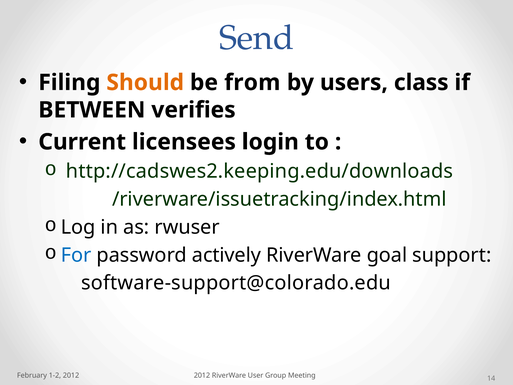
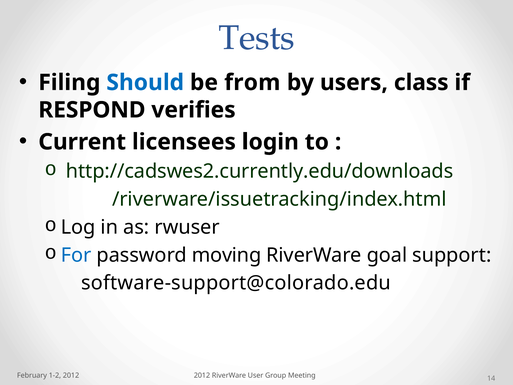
Send: Send -> Tests (257, 38)
Should colour: orange -> blue (145, 82)
BETWEEN: BETWEEN -> RESPOND (92, 110)
http://cadswes2.keeping.edu/downloads: http://cadswes2.keeping.edu/downloads -> http://cadswes2.currently.edu/downloads (260, 171)
actively: actively -> moving (227, 255)
